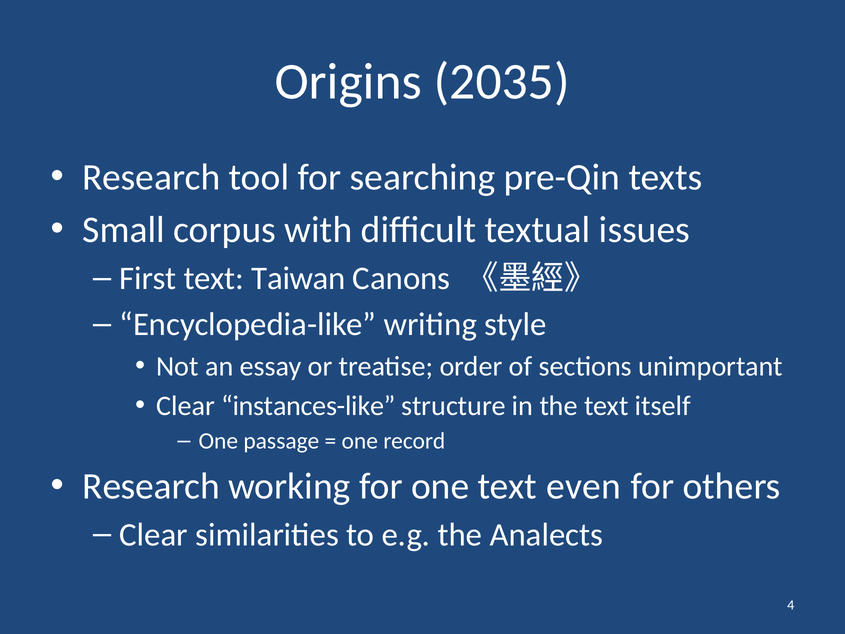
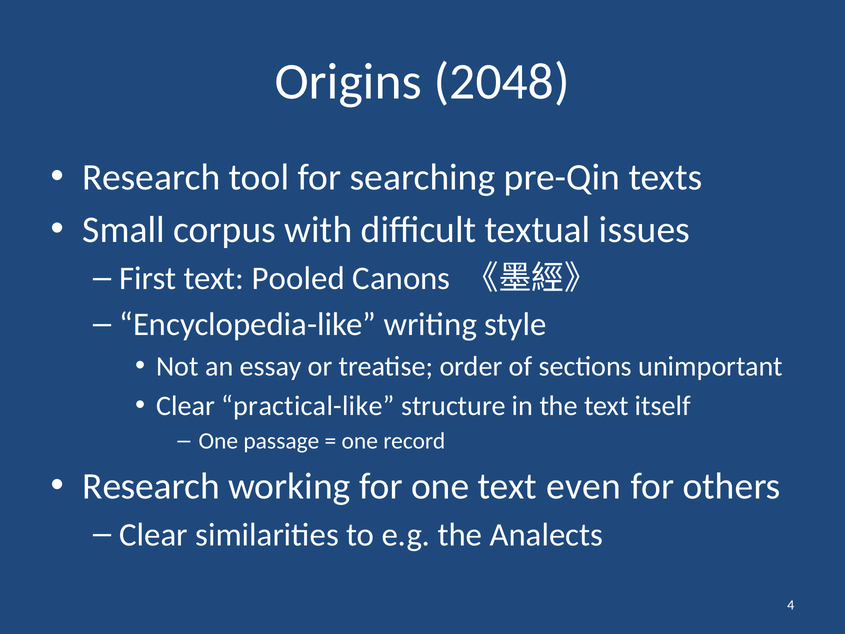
2035: 2035 -> 2048 (502, 82)
Taiwan: Taiwan -> Pooled (298, 278)
instances-like: instances-like -> practical-like (308, 406)
